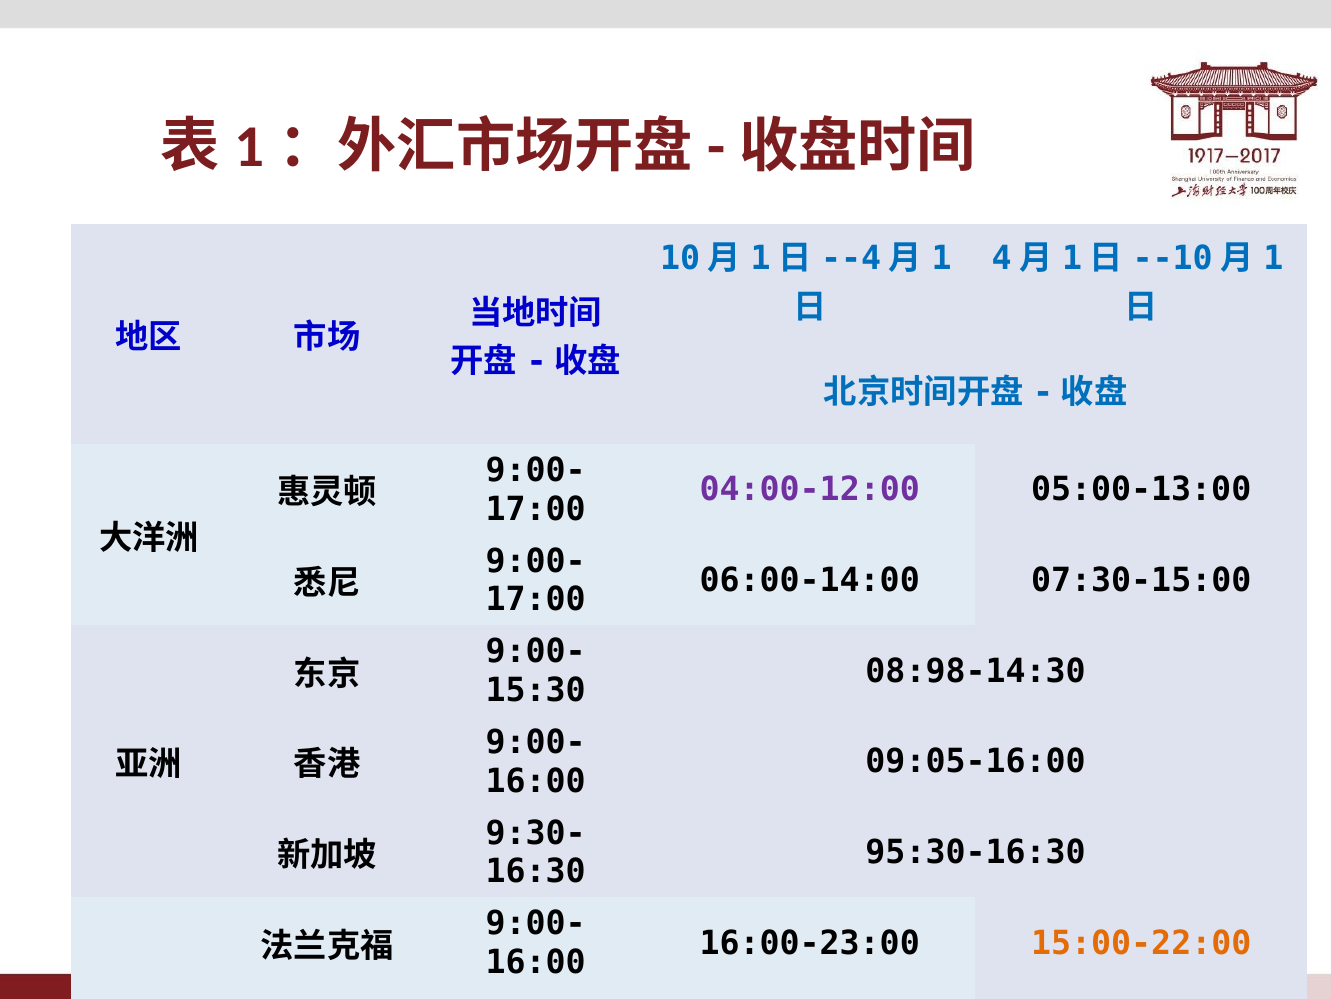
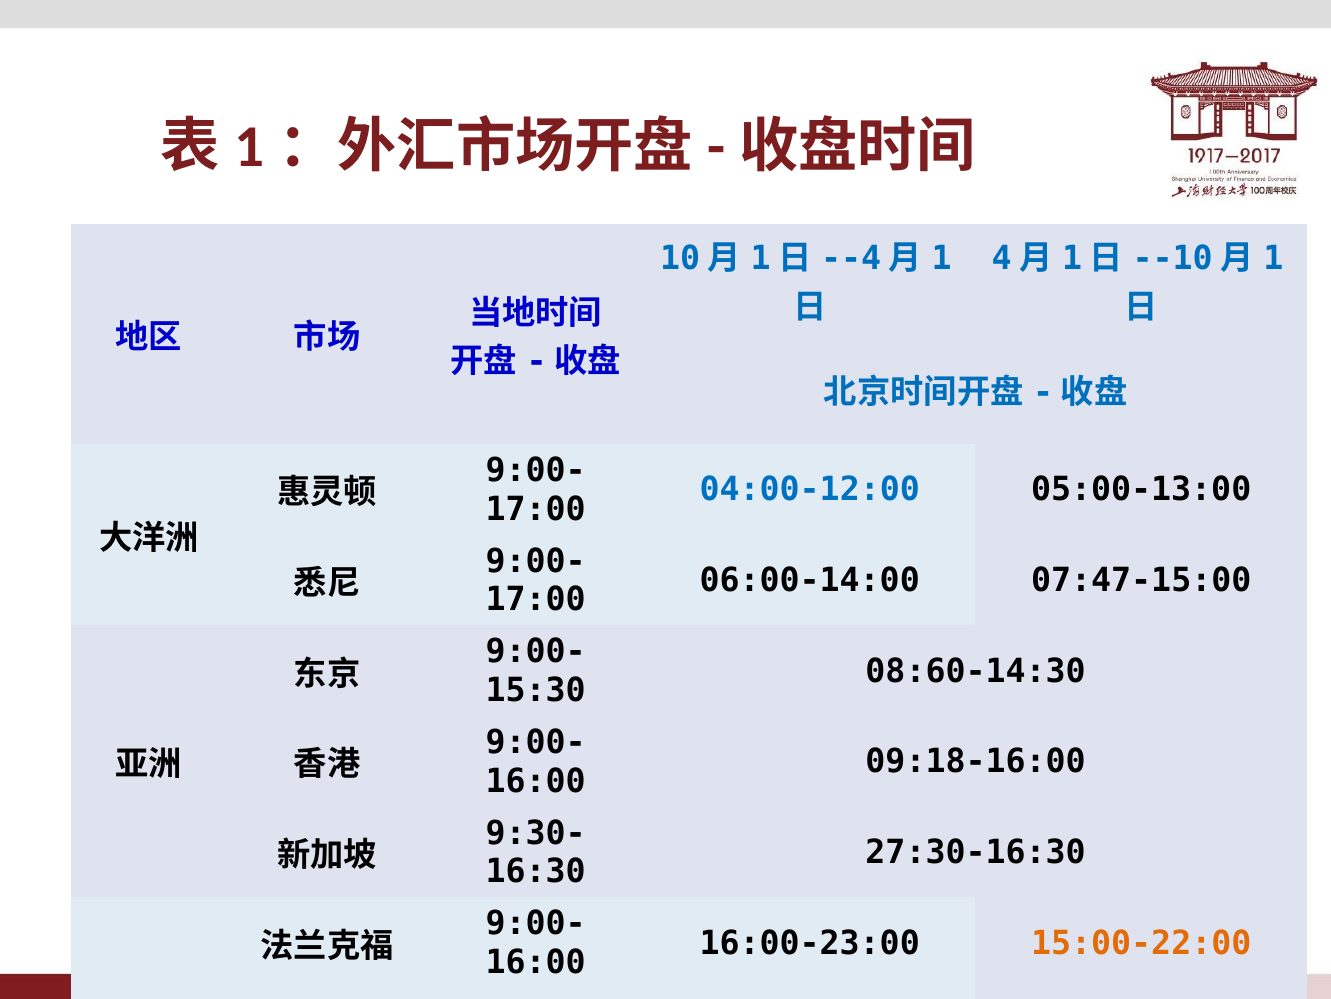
04:00-12:00 colour: purple -> blue (810, 490)
07:30-15:00: 07:30-15:00 -> 07:47-15:00 (1141, 580)
08:98-14:30: 08:98-14:30 -> 08:60-14:30 (976, 671)
09:05-16:00: 09:05-16:00 -> 09:18-16:00 (976, 761)
95:30-16:30: 95:30-16:30 -> 27:30-16:30 (976, 852)
